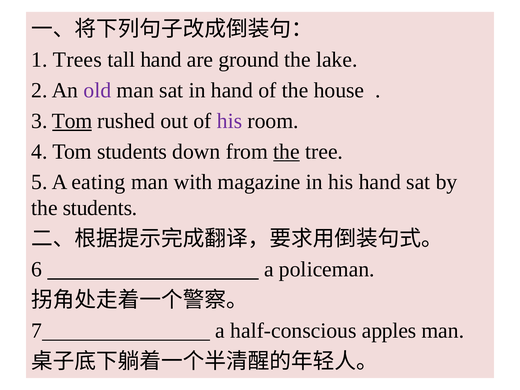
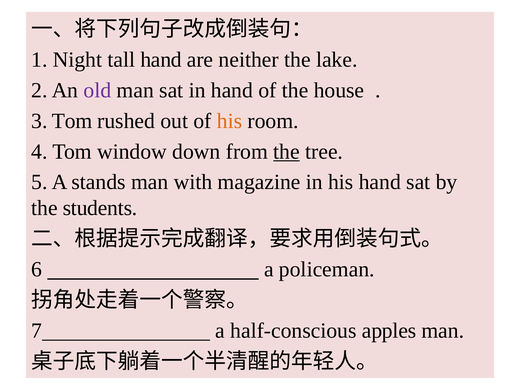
Trees: Trees -> Night (77, 60)
ground: ground -> neither (249, 60)
Tom underline: present -> none (72, 121)
his colour: purple -> orange (230, 121)
Tom students: students -> window (132, 152)
eating: eating -> stands (99, 182)
